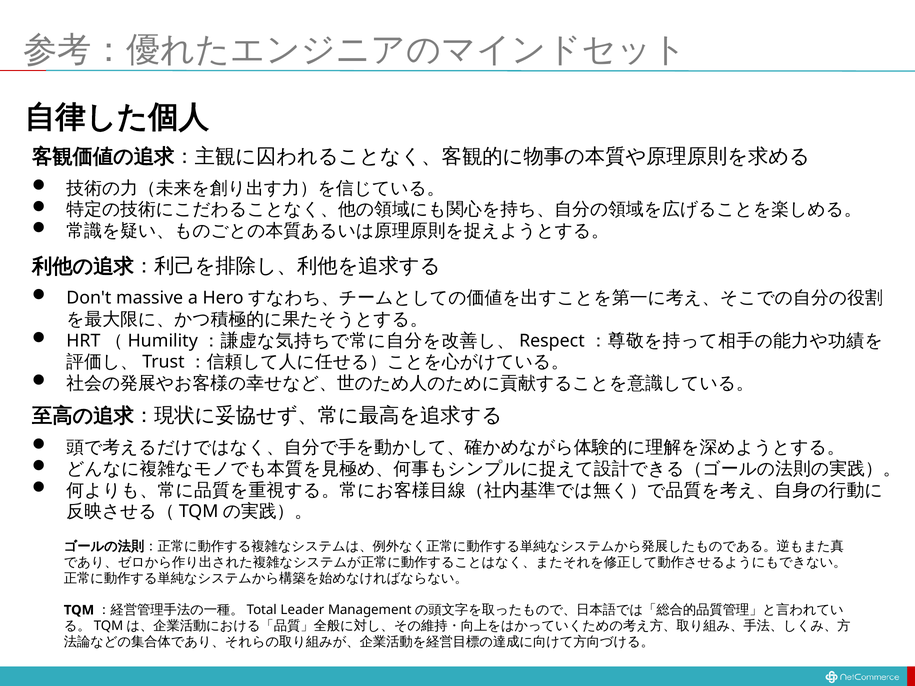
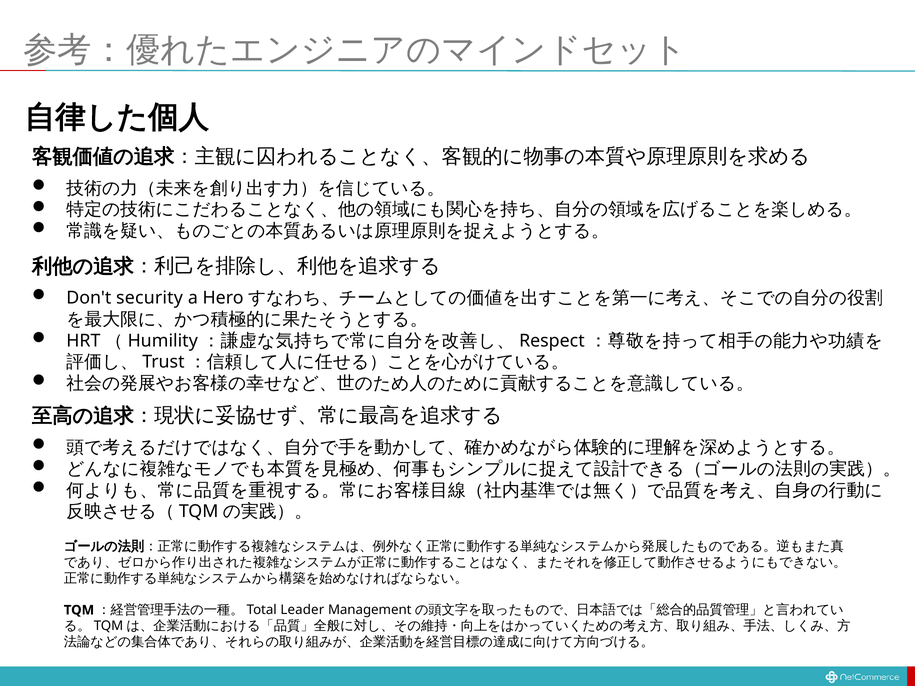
massive: massive -> security (150, 298)
